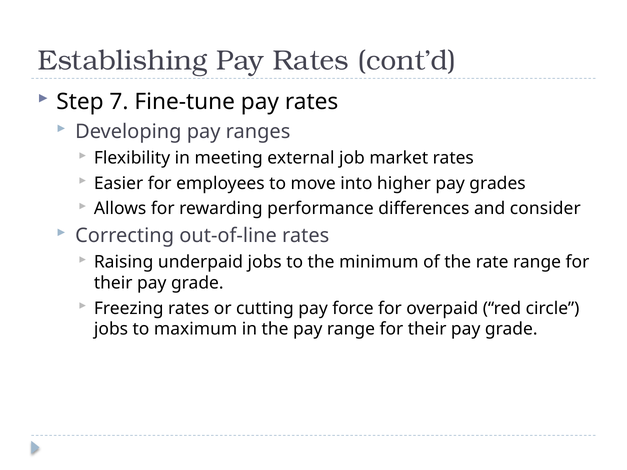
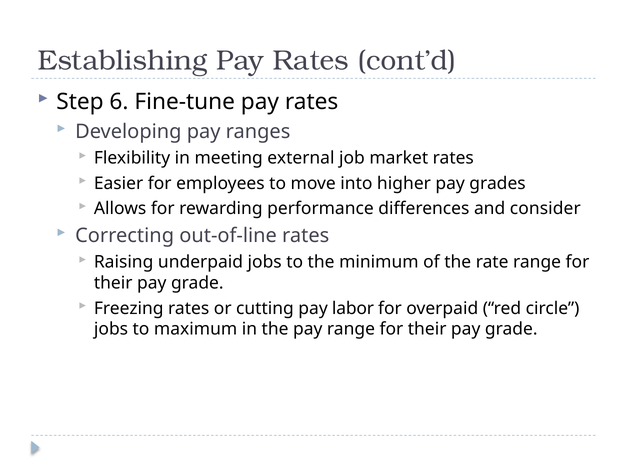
7: 7 -> 6 (119, 102)
force: force -> labor (353, 309)
